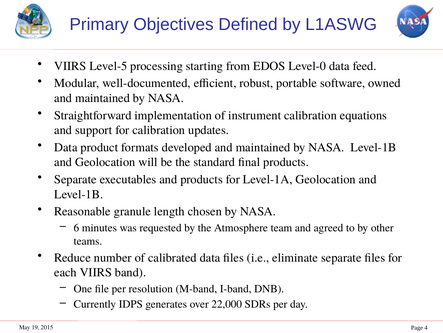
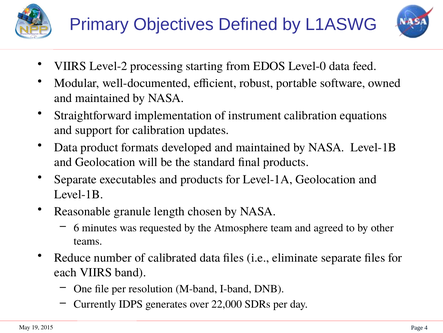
Level-5: Level-5 -> Level-2 (108, 66)
